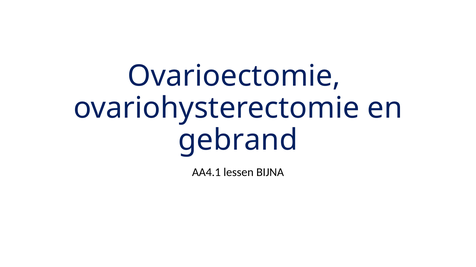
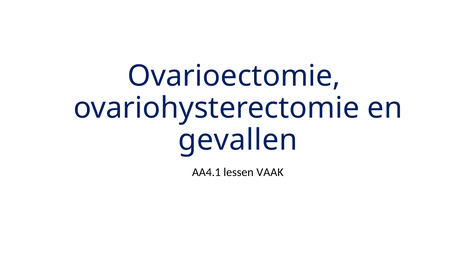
gebrand: gebrand -> gevallen (238, 141)
BIJNA: BIJNA -> VAAK (270, 173)
